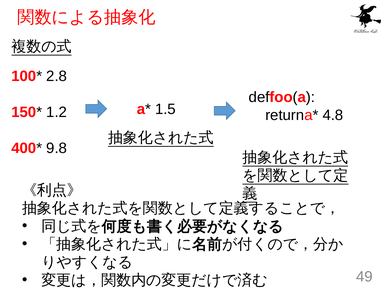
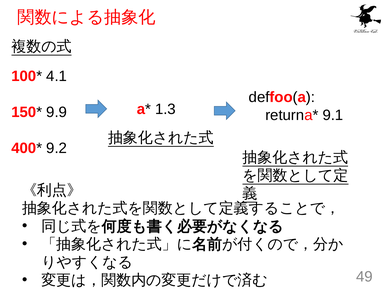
2.8: 2.8 -> 4.1 (57, 76)
1.5: 1.5 -> 1.3 (165, 109)
1.2: 1.2 -> 9.9 (57, 112)
4.8: 4.8 -> 9.1 (333, 115)
9.8: 9.8 -> 9.2 (57, 148)
